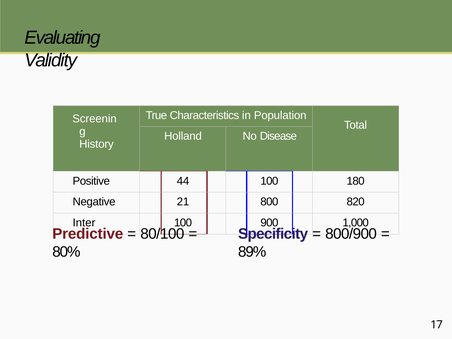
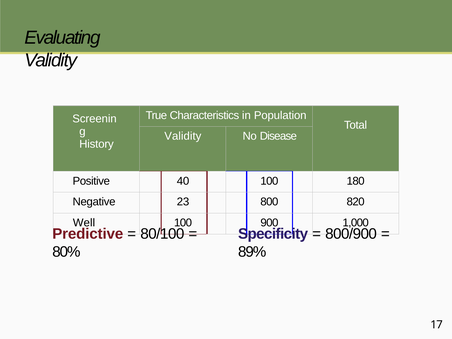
Holland: Holland -> Validity (183, 136)
44: 44 -> 40 (183, 181)
21: 21 -> 23 (183, 202)
Inter: Inter -> Well (84, 223)
